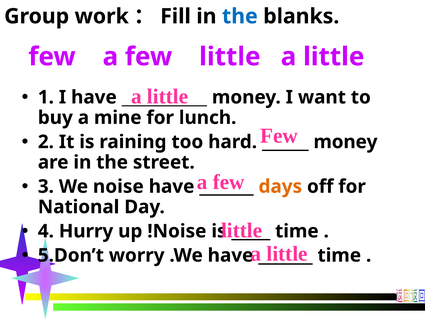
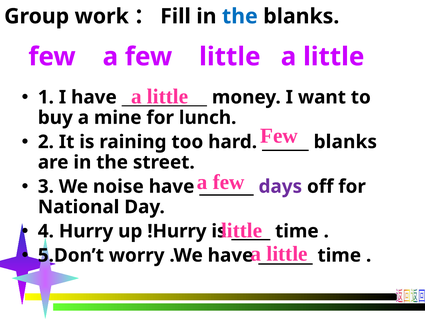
money: money -> blanks (345, 142)
days colour: orange -> purple (280, 186)
!Noise: !Noise -> !Hurry (177, 231)
